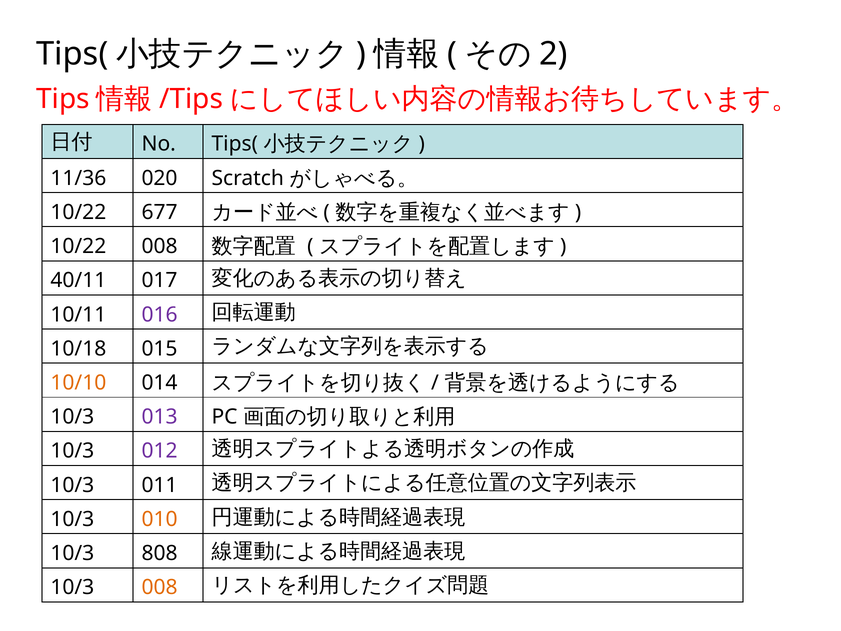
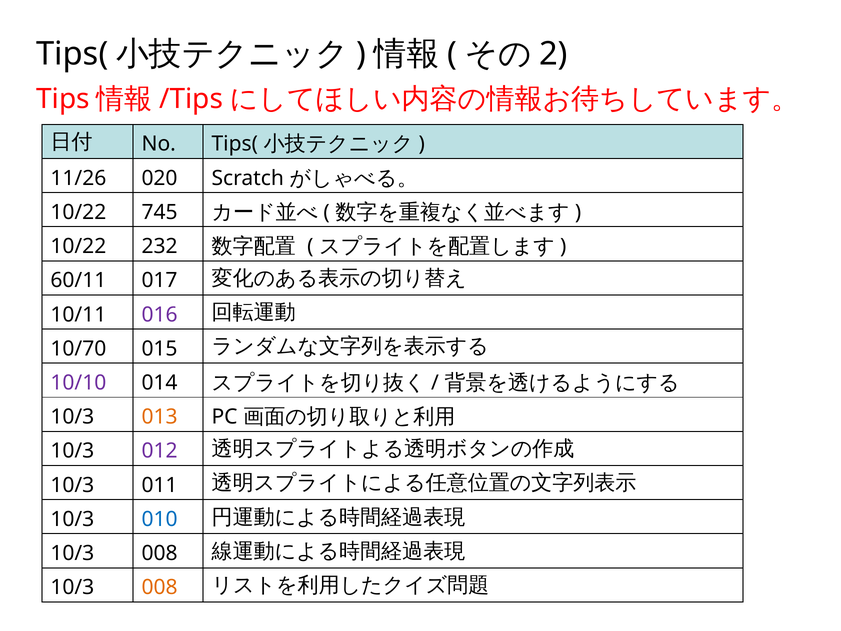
11/36: 11/36 -> 11/26 (78, 178)
677: 677 -> 745 (160, 212)
10/22 008: 008 -> 232 (160, 246)
40/11: 40/11 -> 60/11 (78, 280)
10/18: 10/18 -> 10/70 (78, 349)
10/10 colour: orange -> purple (78, 383)
013 colour: purple -> orange (160, 417)
010 colour: orange -> blue (160, 519)
808: 808 -> 008 (160, 553)
